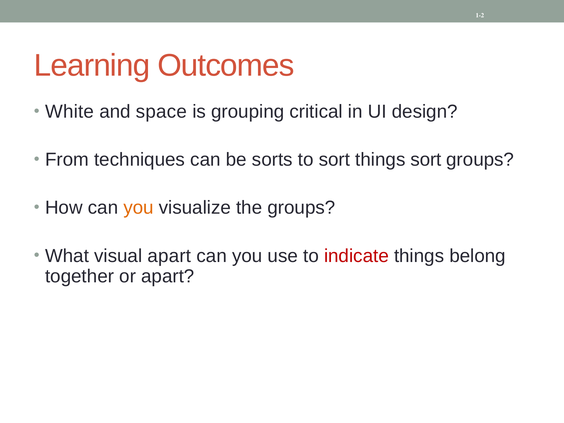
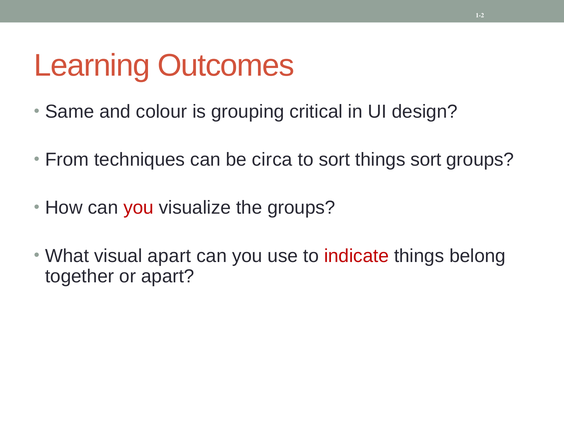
White: White -> Same (70, 112)
space: space -> colour (162, 112)
sorts: sorts -> circa (272, 160)
you colour: orange -> red (139, 208)
